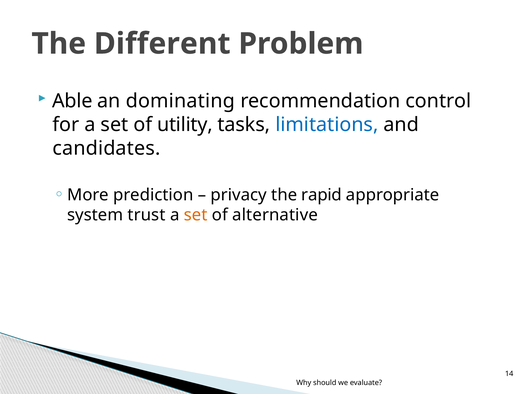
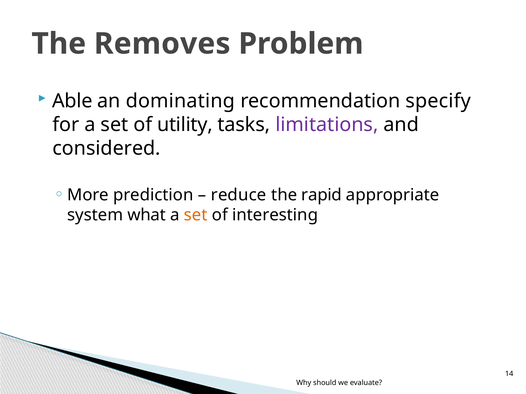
Different: Different -> Removes (162, 44)
control: control -> specify (438, 101)
limitations colour: blue -> purple (327, 125)
candidates: candidates -> considered (107, 148)
privacy: privacy -> reduce (239, 195)
trust: trust -> what (147, 215)
alternative: alternative -> interesting (275, 215)
